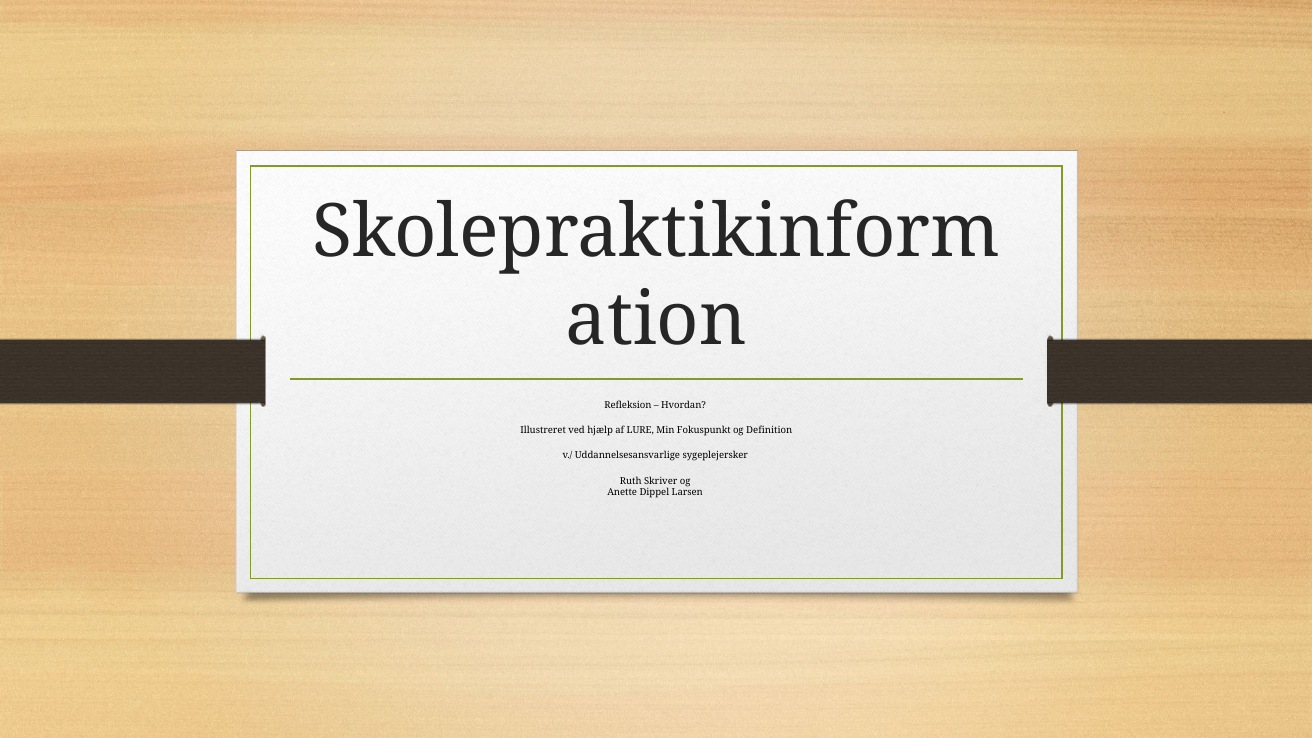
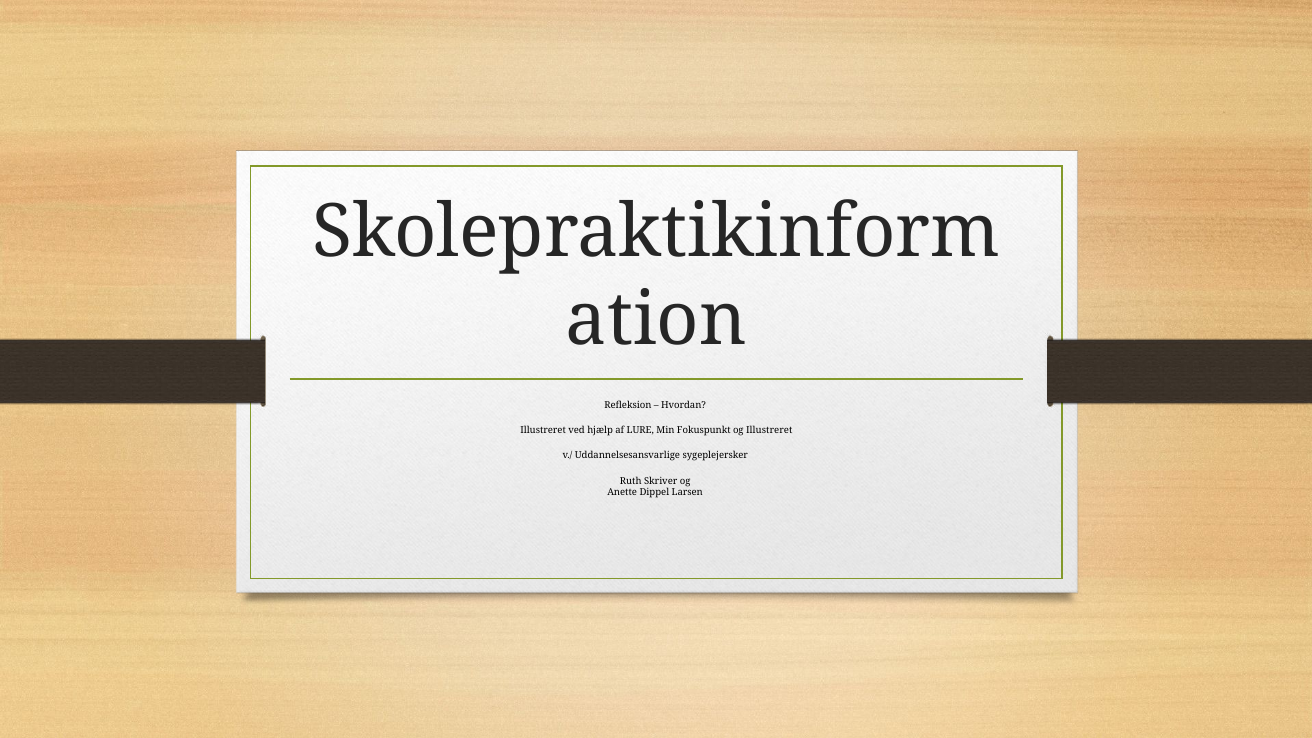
og Definition: Definition -> Illustreret (769, 430)
